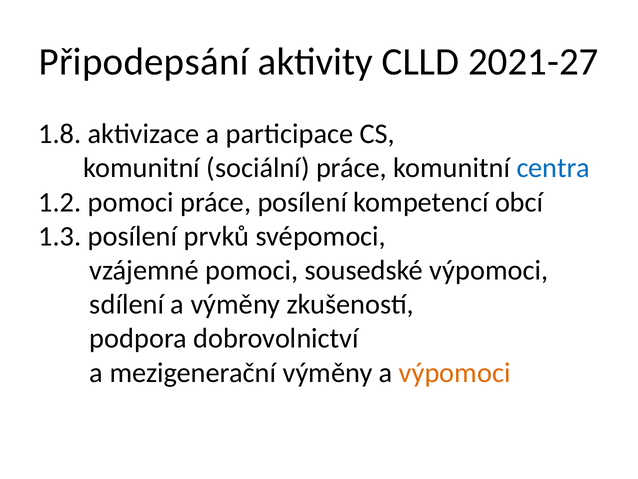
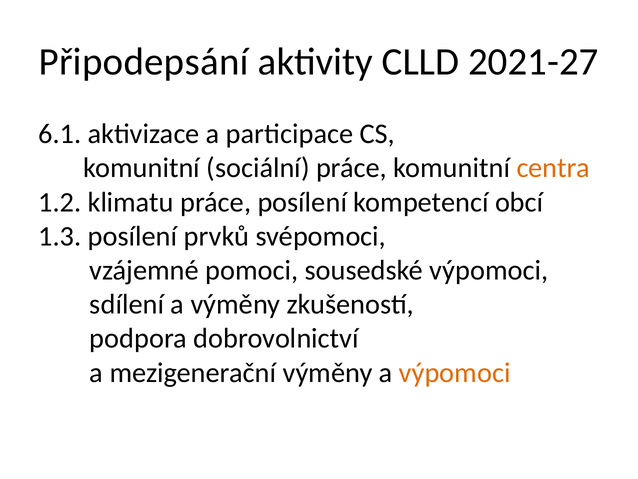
1.8: 1.8 -> 6.1 (60, 134)
centra colour: blue -> orange (553, 168)
1.2 pomoci: pomoci -> klimatu (131, 202)
